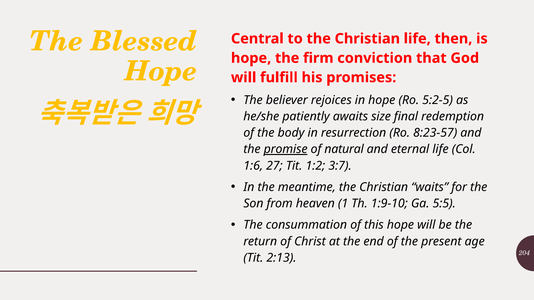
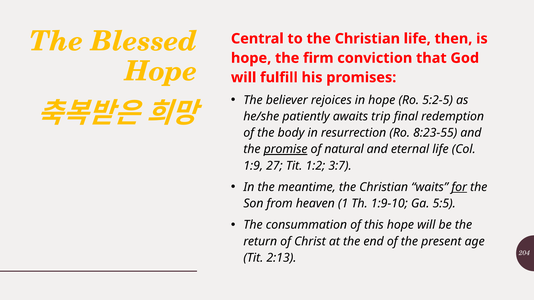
size: size -> trip (381, 117)
8:23-57: 8:23-57 -> 8:23-55 (435, 133)
1:6: 1:6 -> 1:9 (253, 166)
for underline: none -> present (459, 187)
